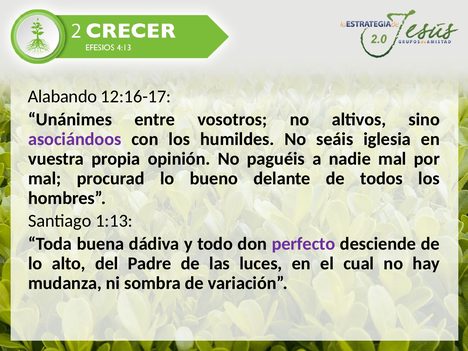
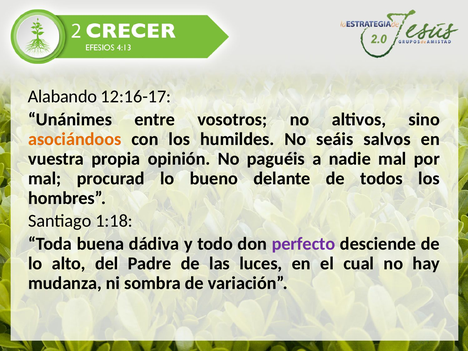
asociándoos colour: purple -> orange (75, 139)
iglesia: iglesia -> salvos (387, 139)
1:13: 1:13 -> 1:18 (114, 221)
